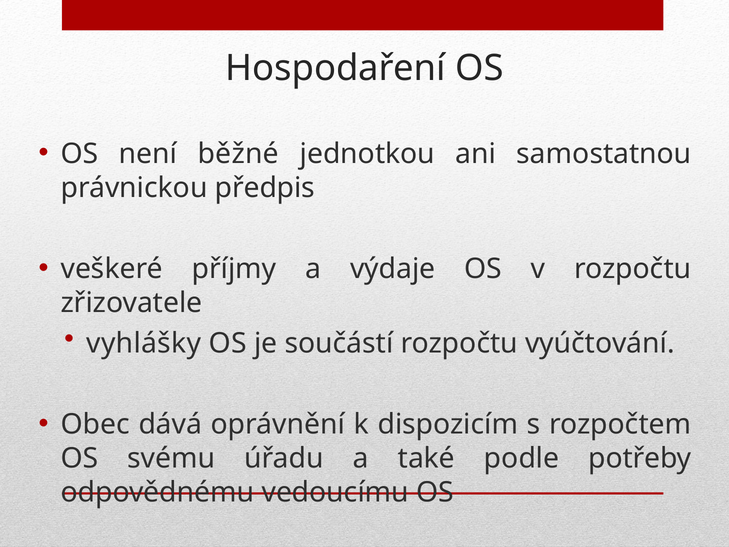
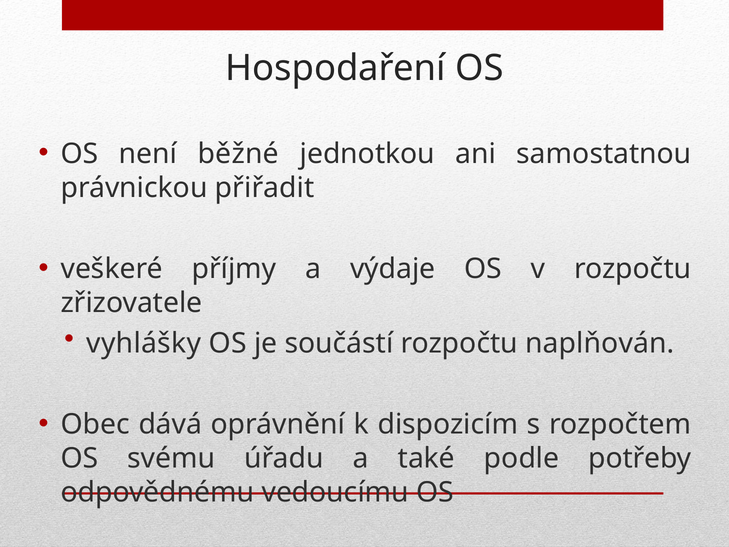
předpis: předpis -> přiřadit (265, 188)
vyúčtování: vyúčtování -> naplňován (600, 343)
